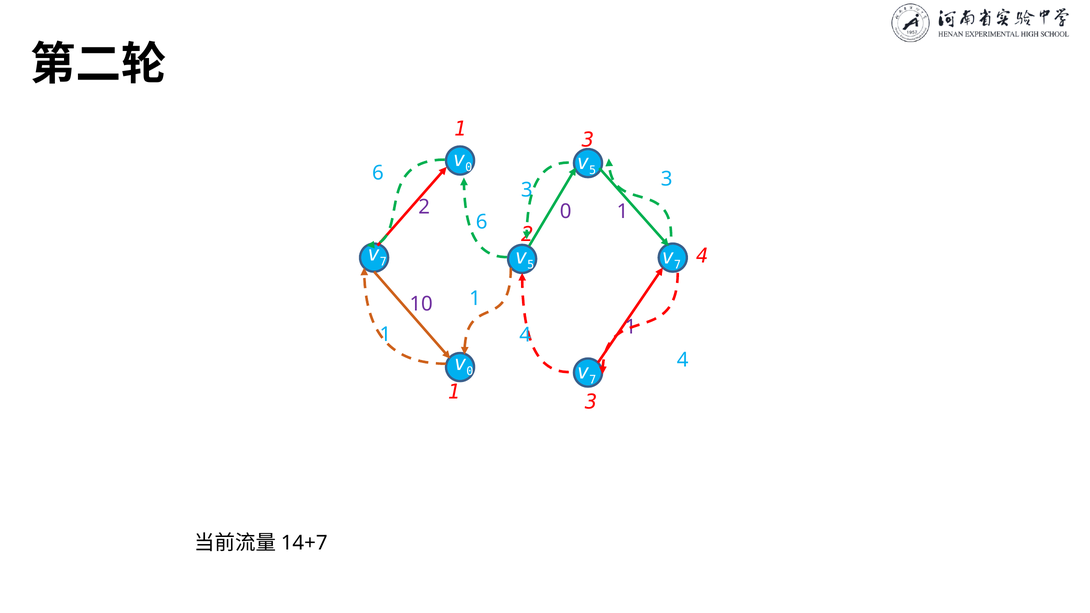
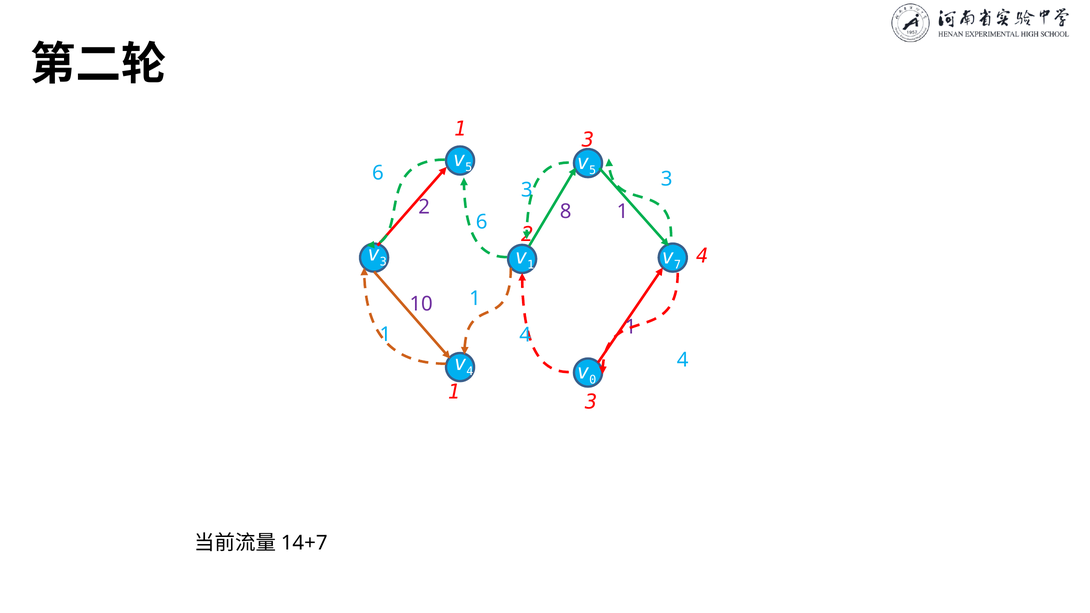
0: 0 -> 5 (469, 167)
2 0: 0 -> 8 (566, 212)
7: 7 -> 3 (383, 262)
5: 5 -> 1 (531, 265)
0: 0 -> 4 (470, 371)
7: 7 -> 0 (593, 380)
